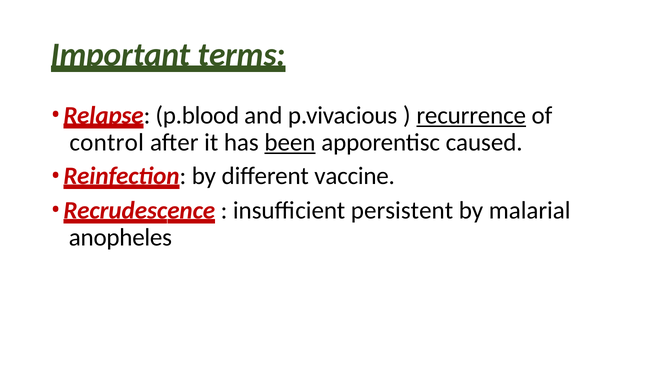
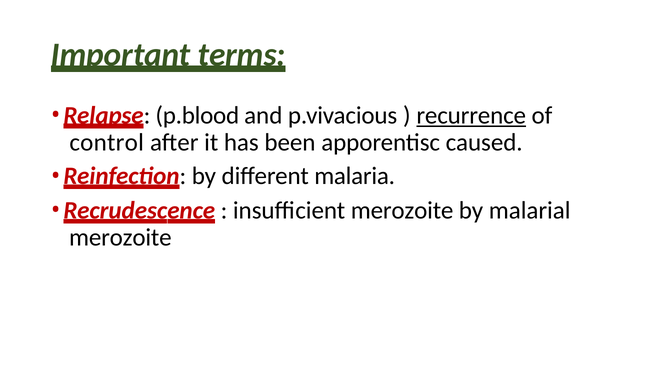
been underline: present -> none (290, 142)
vaccine: vaccine -> malaria (355, 176)
insufficient persistent: persistent -> merozoite (402, 210)
anopheles: anopheles -> merozoite (120, 237)
